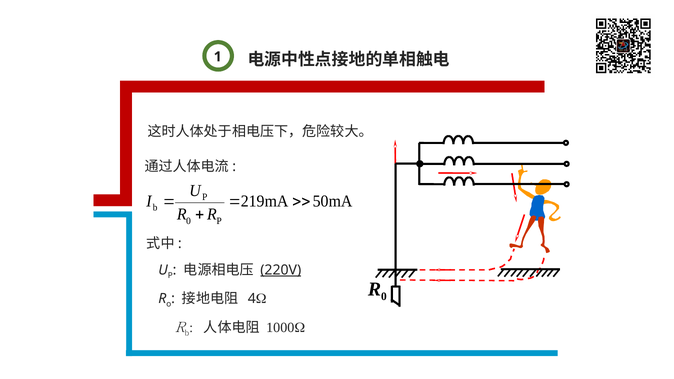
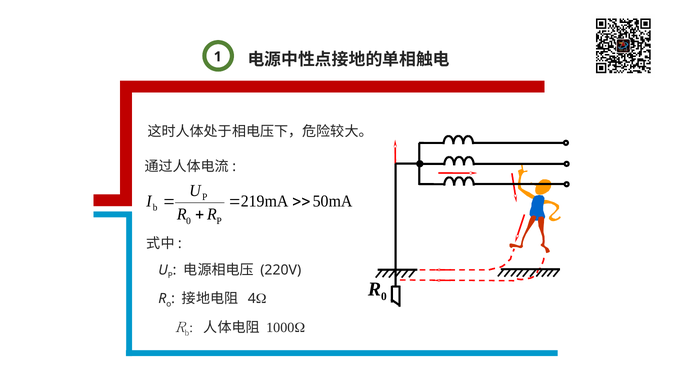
220V underline: present -> none (281, 270)
